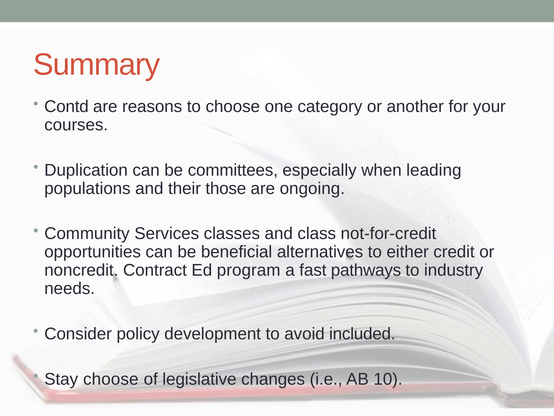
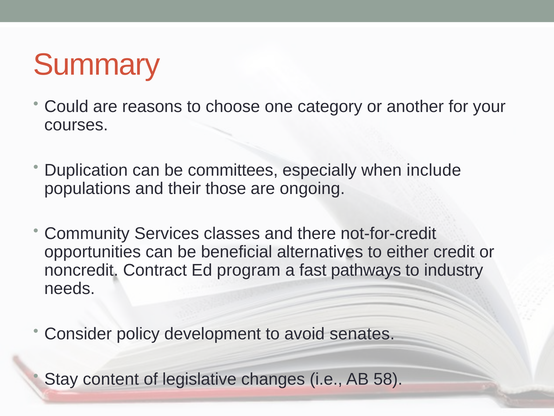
Contd: Contd -> Could (66, 106)
leading: leading -> include (434, 170)
class: class -> there (317, 233)
included: included -> senates (362, 333)
Stay choose: choose -> content (111, 379)
10: 10 -> 58 (388, 379)
